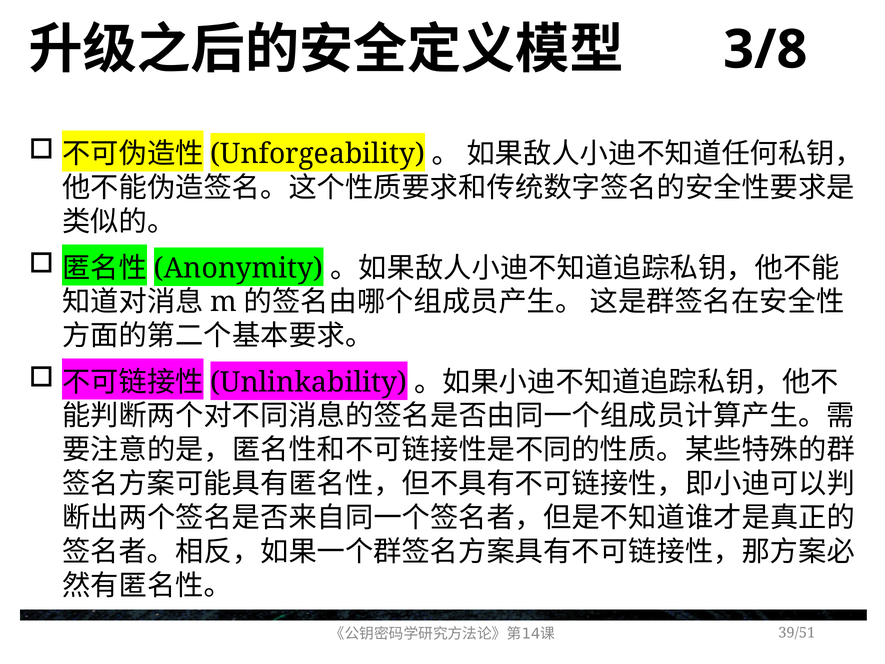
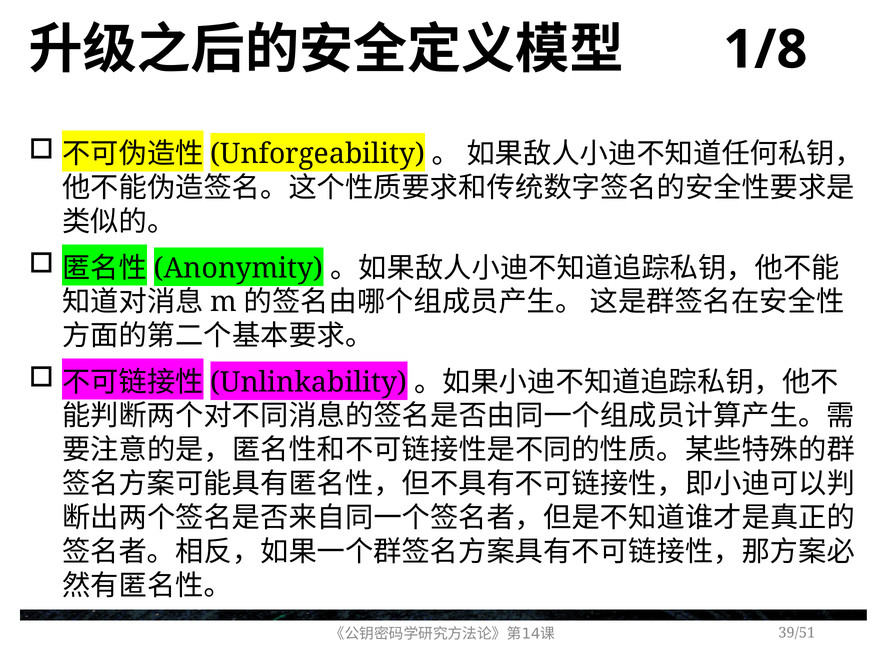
3/8: 3/8 -> 1/8 (765, 50)
